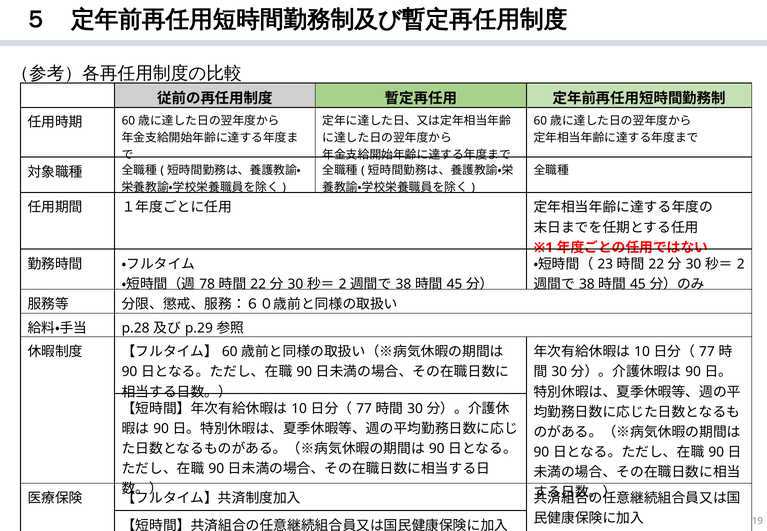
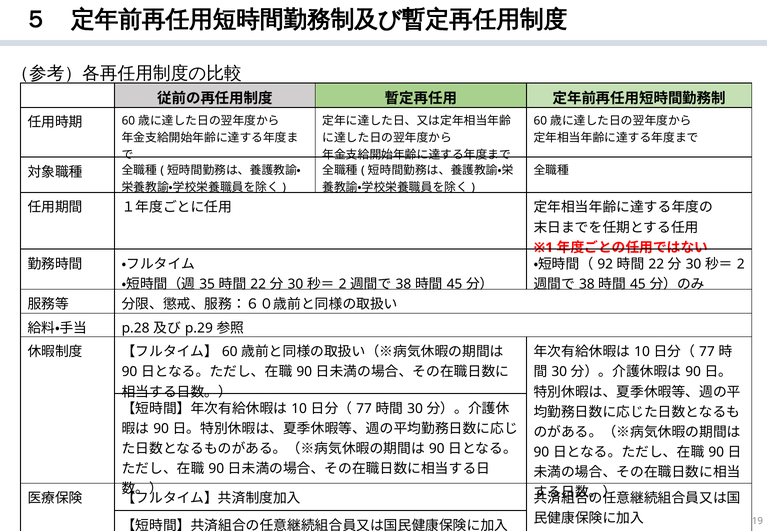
23: 23 -> 92 (605, 264)
78: 78 -> 35 (207, 284)
